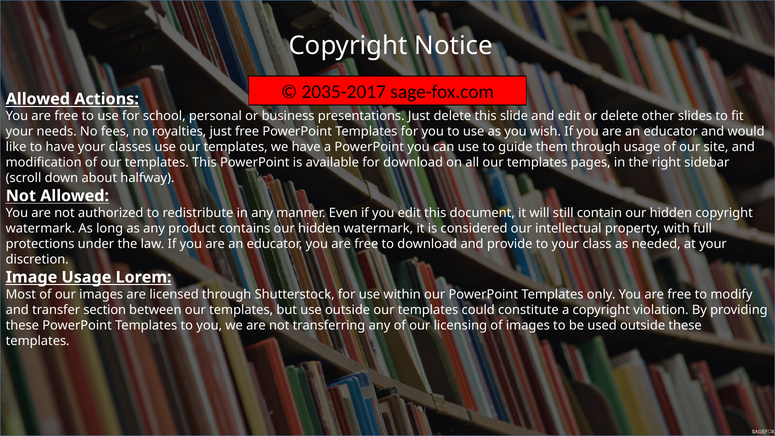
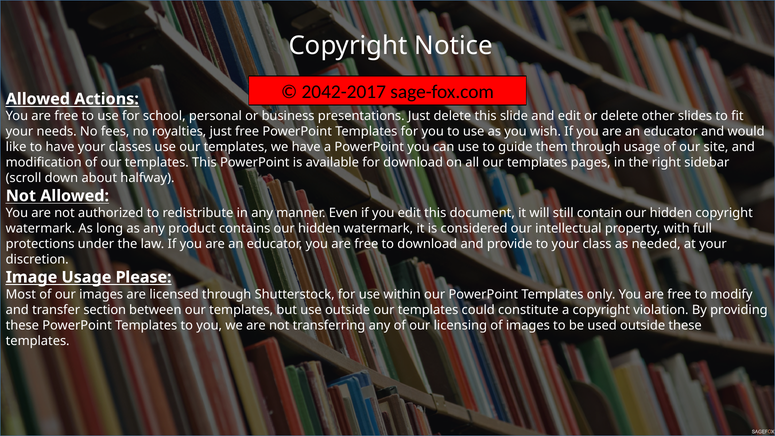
2035-2017: 2035-2017 -> 2042-2017 (344, 92)
Lorem: Lorem -> Please (144, 277)
